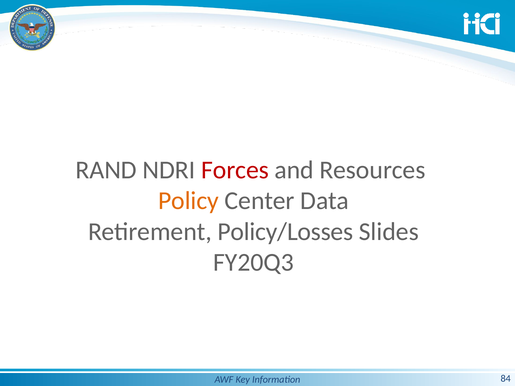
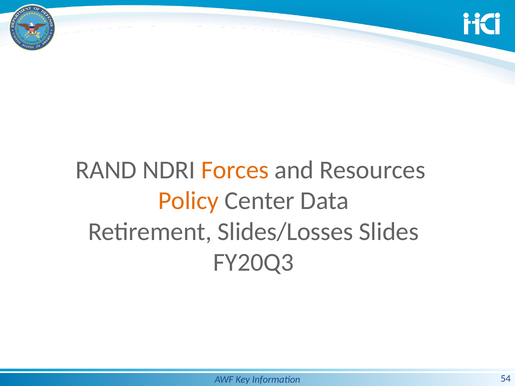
Forces colour: red -> orange (235, 170)
Policy/Losses: Policy/Losses -> Slides/Losses (285, 232)
84: 84 -> 54 (506, 379)
